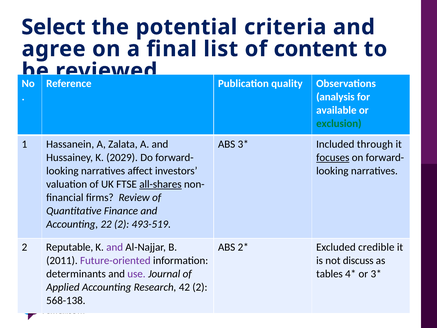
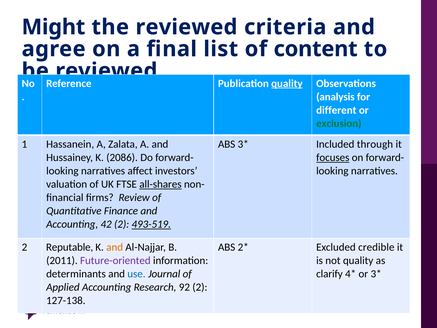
Select: Select -> Might (53, 27)
the potential: potential -> reviewed (186, 27)
quality underline: none -> present (287, 83)
available: available -> different (336, 110)
2029: 2029 -> 2086 (122, 158)
22: 22 -> 42 (106, 224)
493-519 underline: none -> present (151, 224)
and colour: purple -> orange (115, 247)
not discuss: discuss -> quality (358, 260)
use colour: purple -> blue (136, 274)
tables: tables -> clarify (329, 274)
42: 42 -> 92 (184, 287)
568-138: 568-138 -> 127-138 (66, 300)
